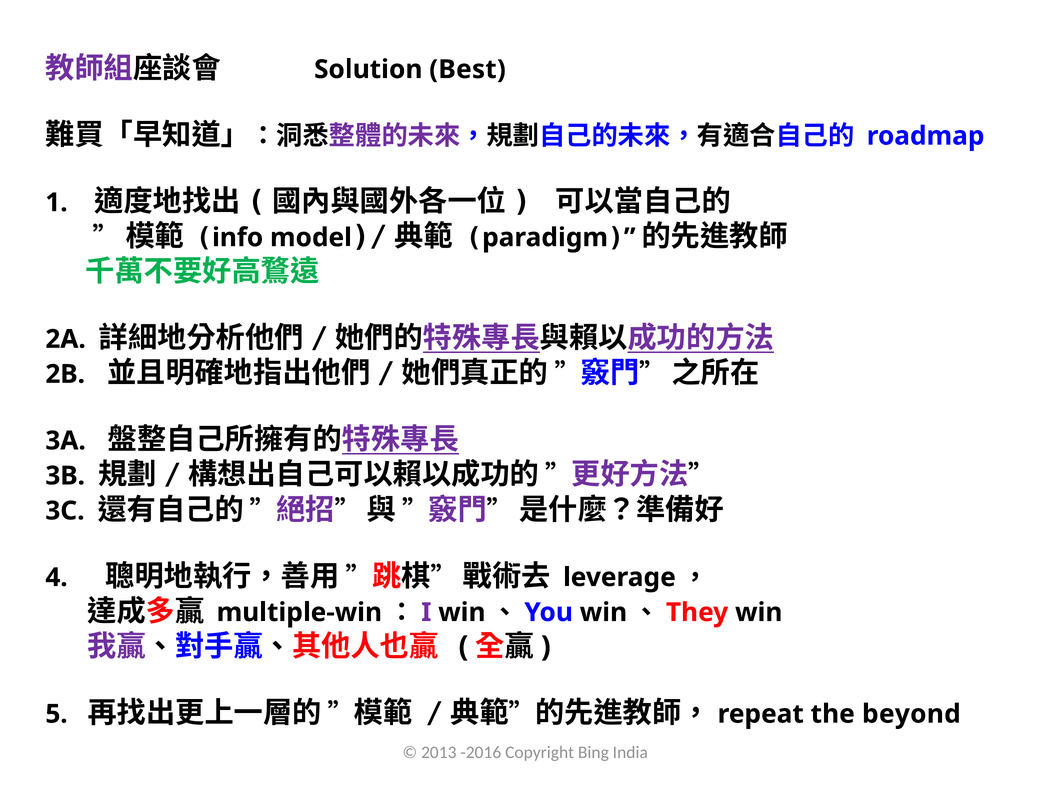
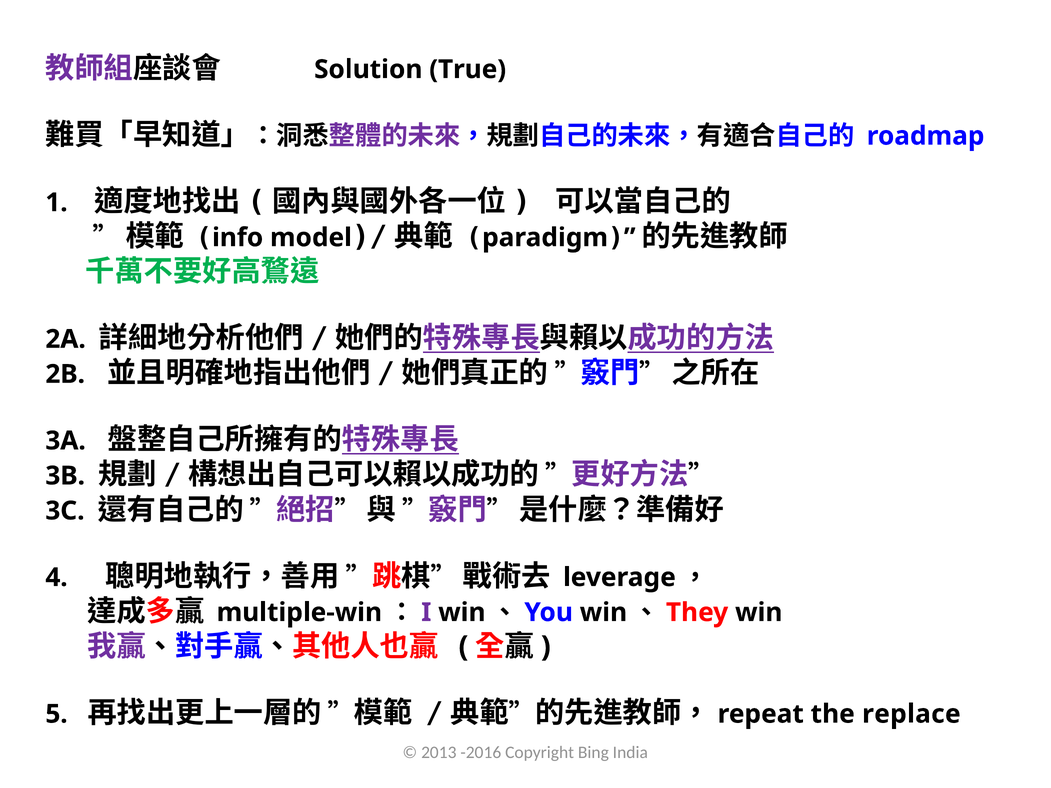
Best: Best -> True (468, 69)
beyond: beyond -> replace (911, 714)
